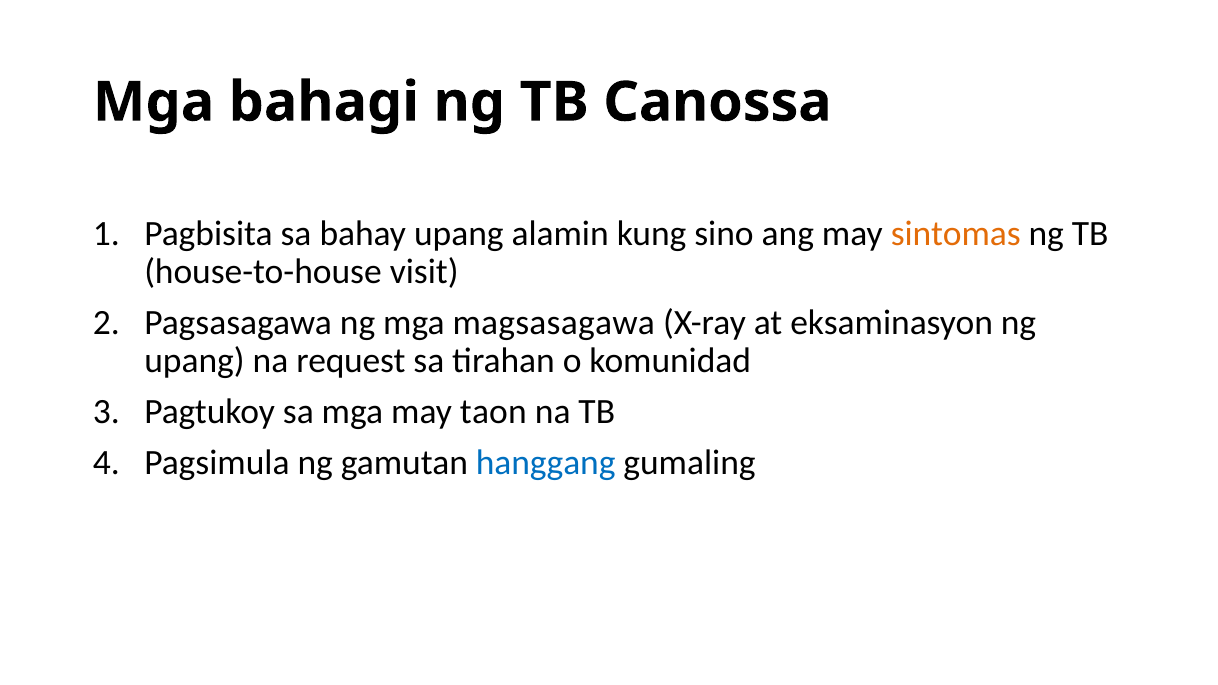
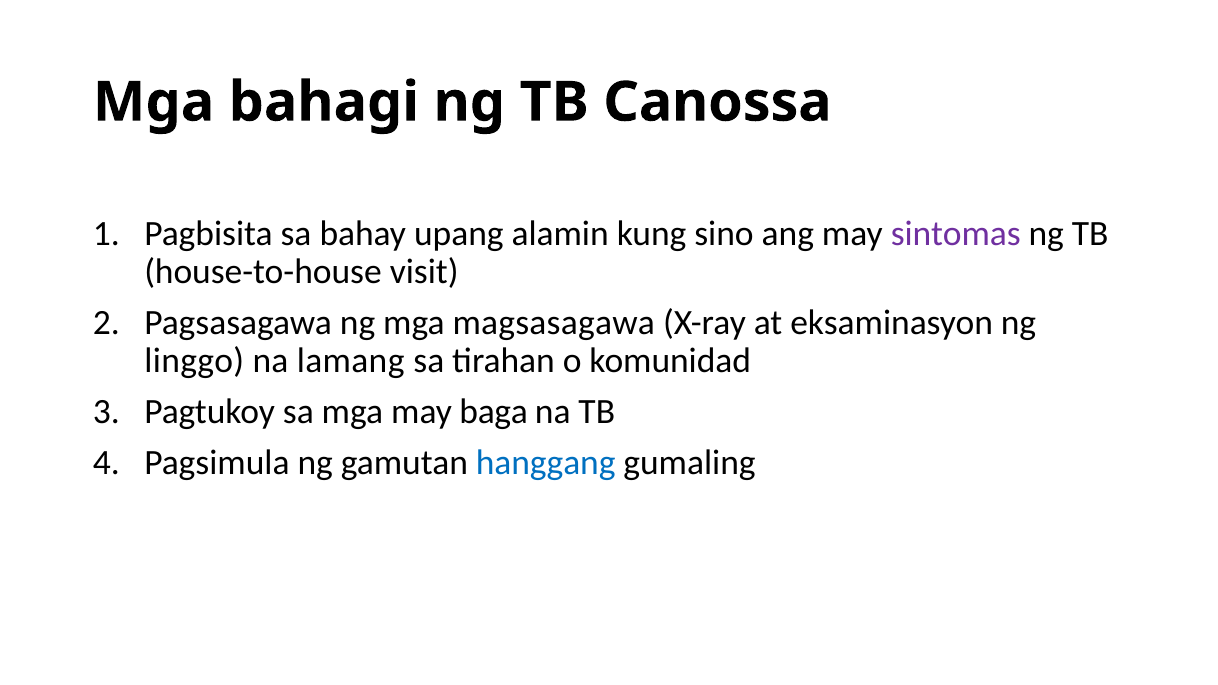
sintomas colour: orange -> purple (956, 234)
upang: upang -> linggo (194, 361)
request: request -> lamang (351, 361)
taon: taon -> baga (494, 412)
